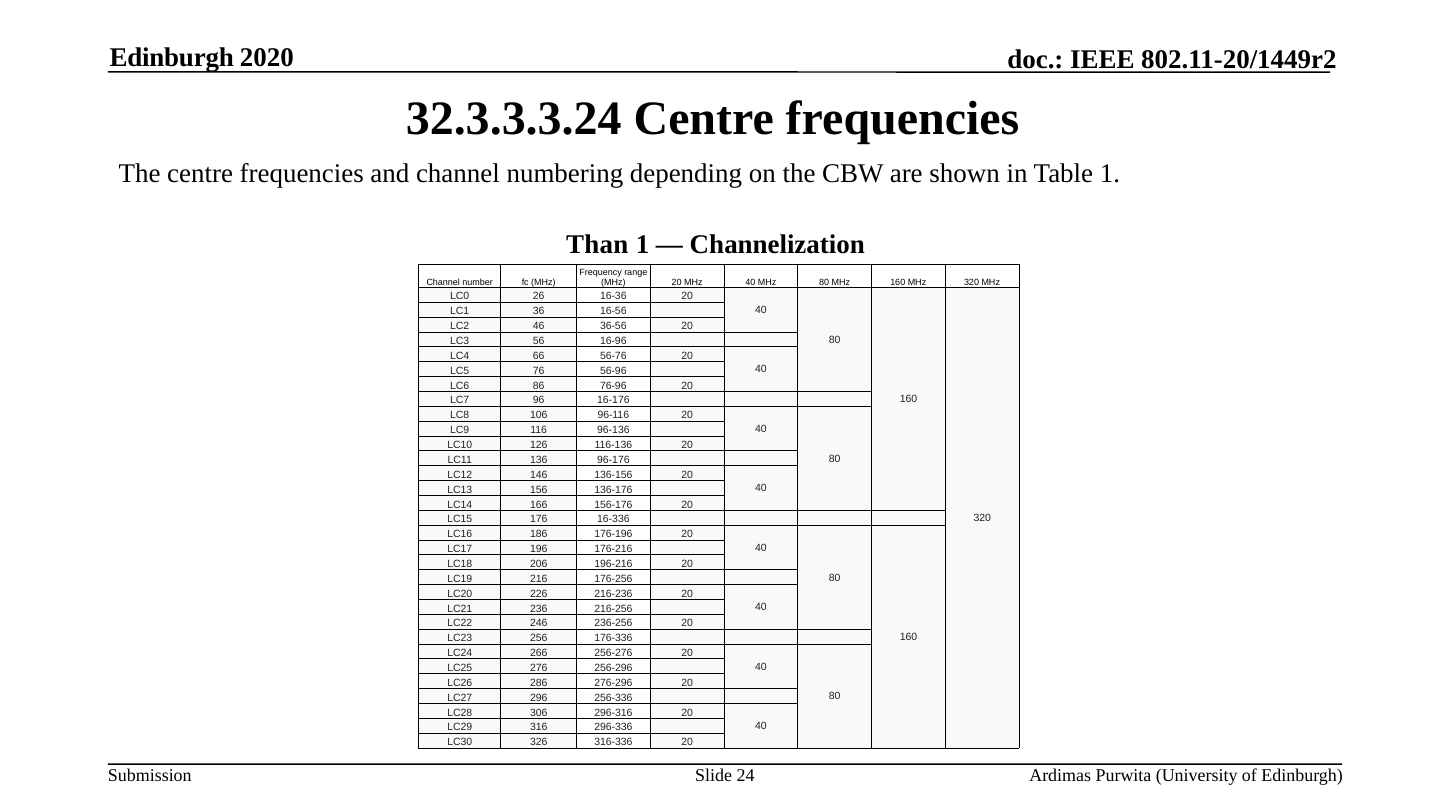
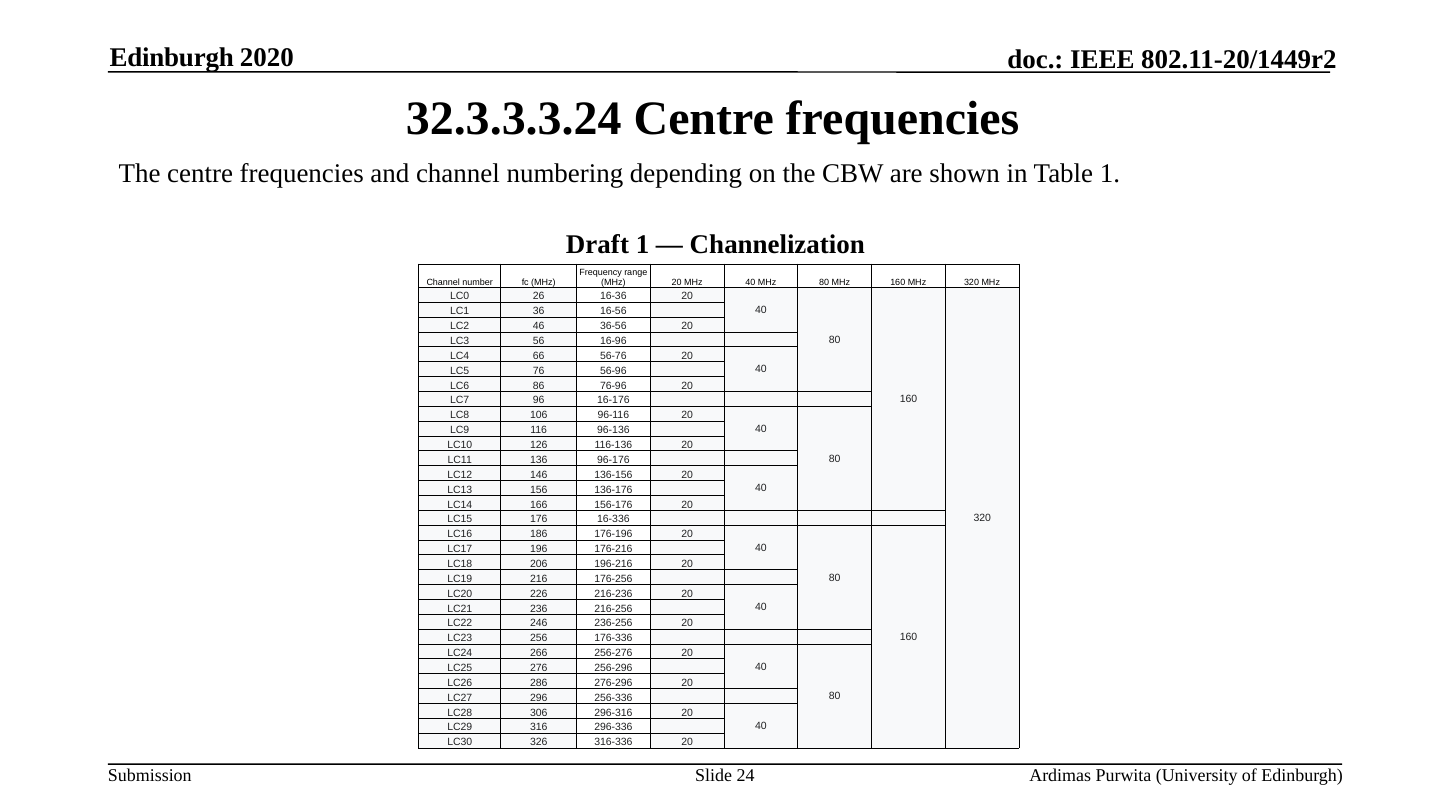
Than: Than -> Draft (597, 244)
